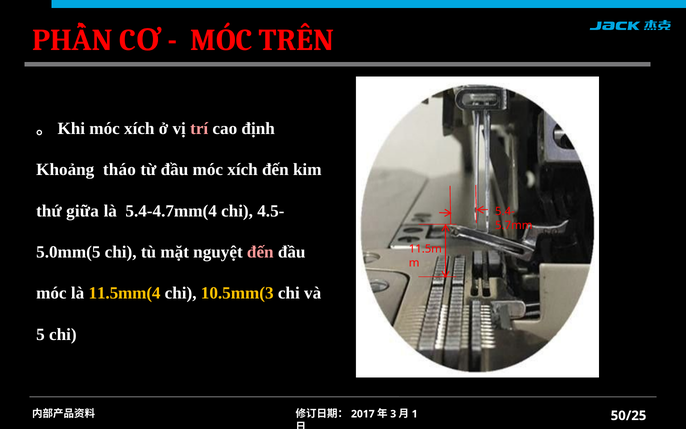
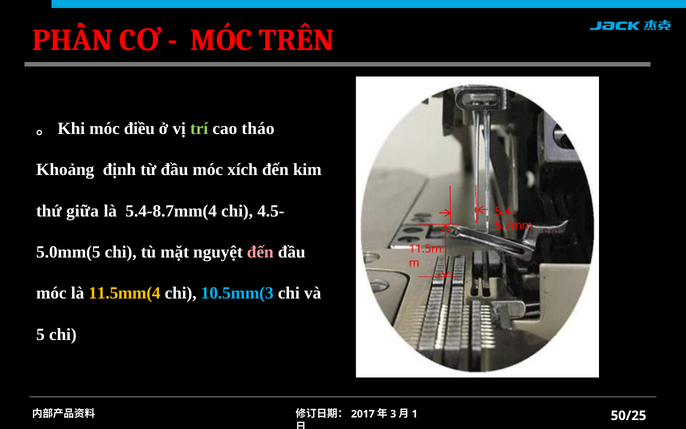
。Khi móc xích: xích -> điều (139, 129)
trí colour: pink -> light green (199, 129)
định: định -> tháo (258, 129)
tháo: tháo -> định (119, 170)
5.4-4.7mm(4: 5.4-4.7mm(4 -> 5.4-8.7mm(4 (171, 211)
10.5mm(3 colour: yellow -> light blue (237, 293)
